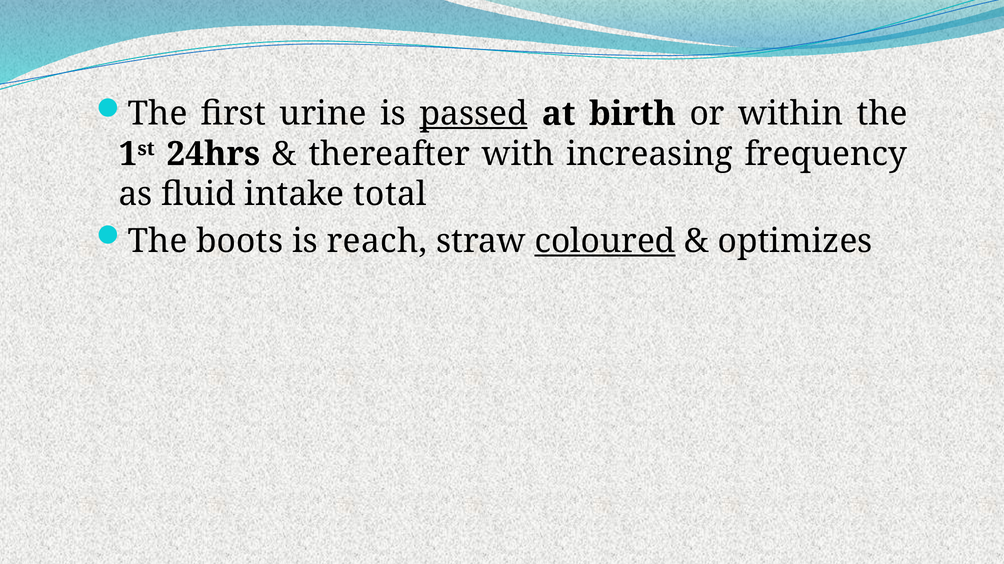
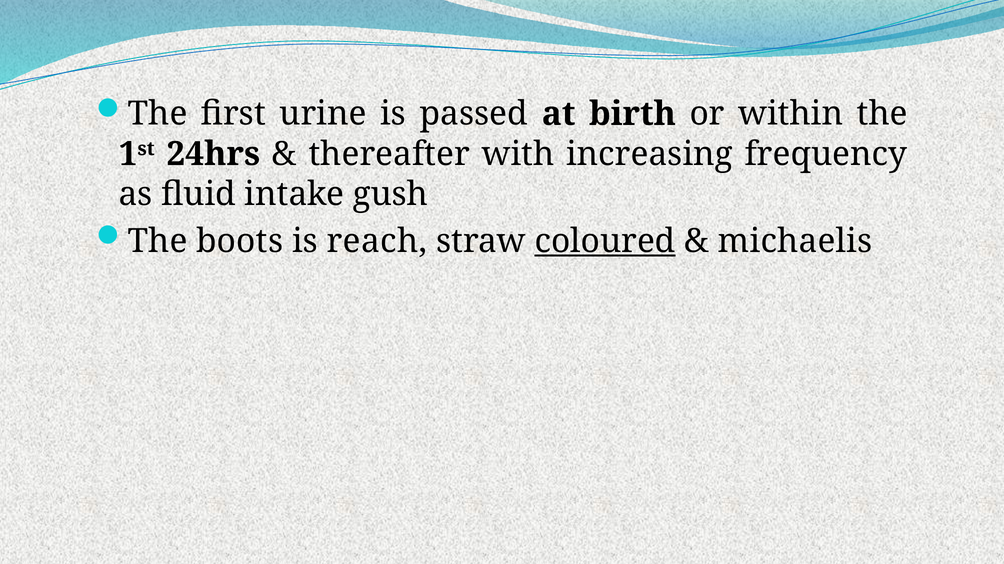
passed underline: present -> none (474, 114)
total: total -> gush (390, 194)
optimizes: optimizes -> michaelis (795, 241)
